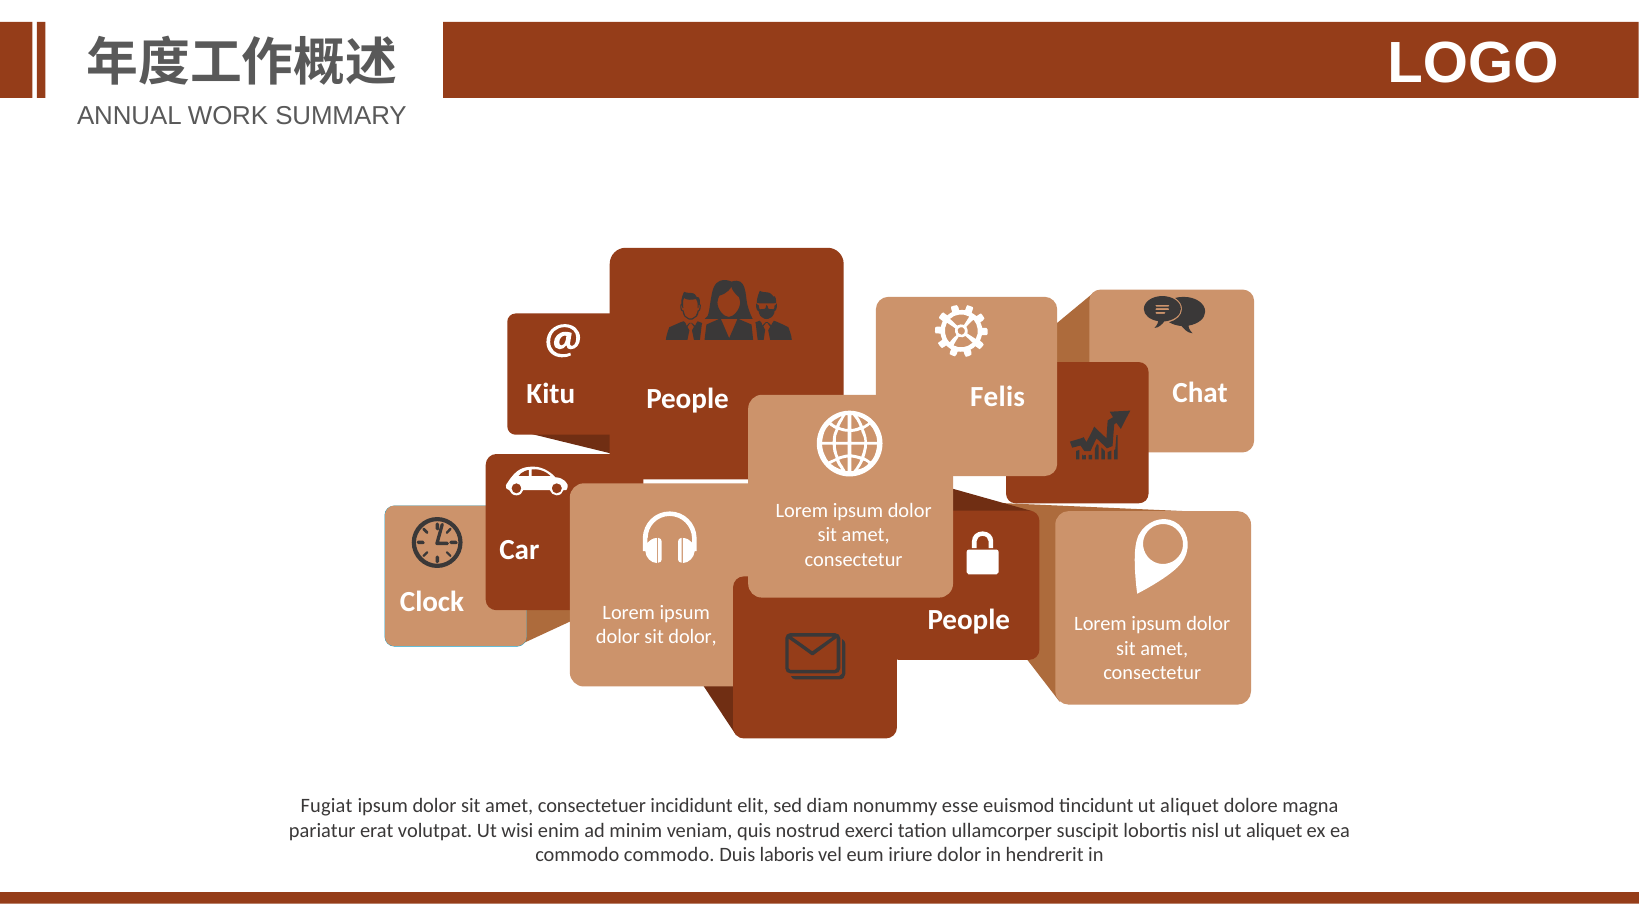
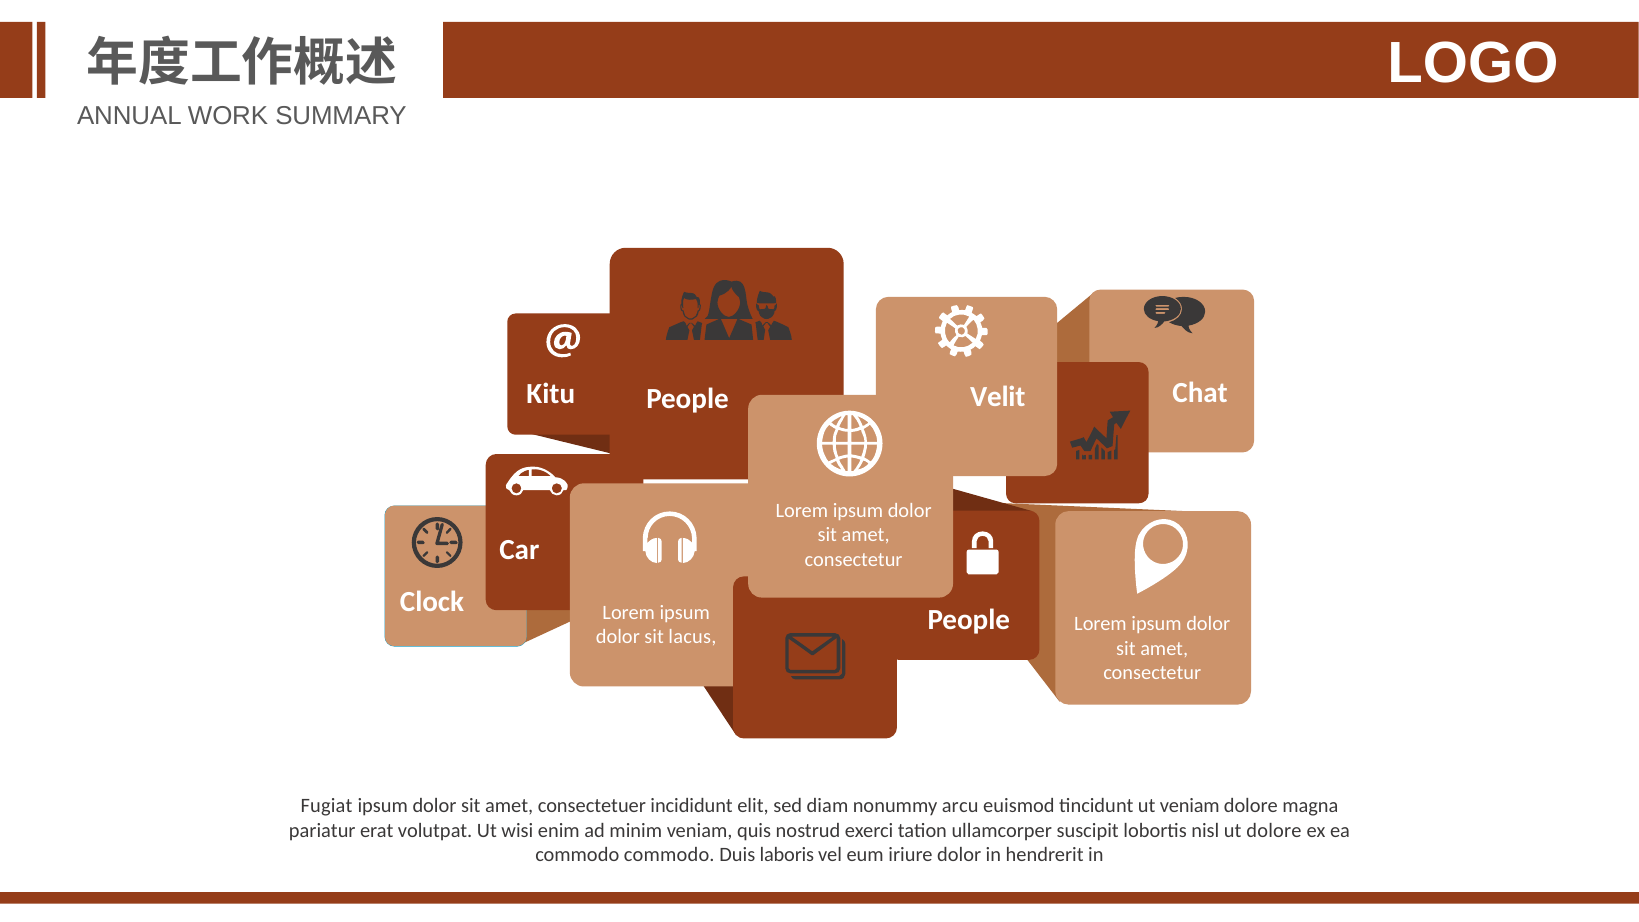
Felis: Felis -> Velit (998, 397)
sit dolor: dolor -> lacus (692, 637)
esse: esse -> arcu (960, 806)
tincidunt ut aliquet: aliquet -> veniam (1190, 806)
nisl ut aliquet: aliquet -> dolore (1274, 830)
